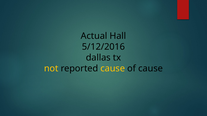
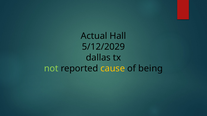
5/12/2016: 5/12/2016 -> 5/12/2029 (103, 47)
not colour: yellow -> light green (51, 69)
of cause: cause -> being (151, 69)
